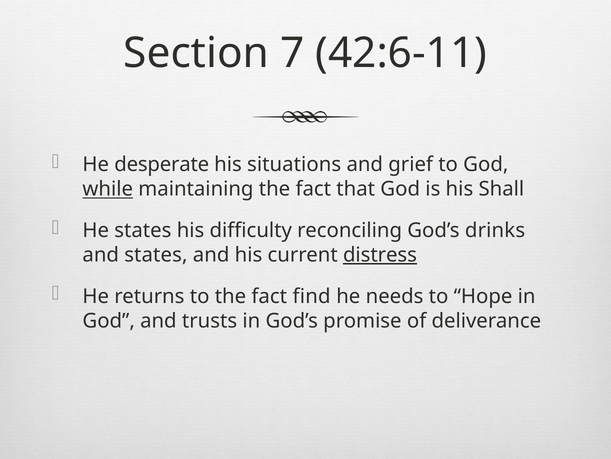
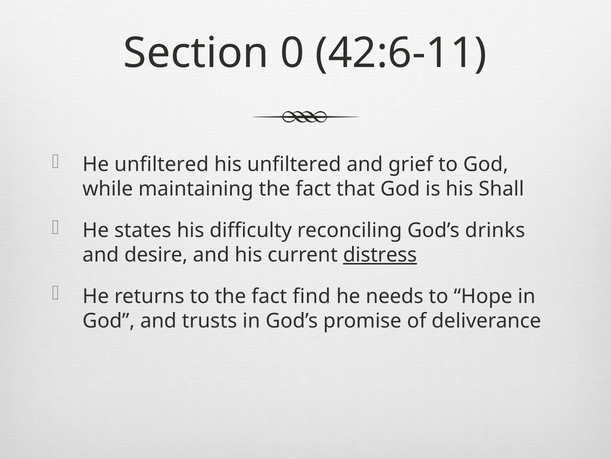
7: 7 -> 0 (292, 53)
He desperate: desperate -> unfiltered (162, 164)
his situations: situations -> unfiltered (294, 164)
while underline: present -> none (108, 189)
and states: states -> desire (156, 255)
